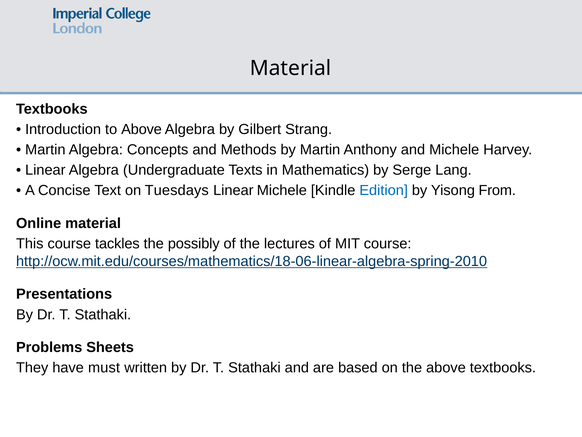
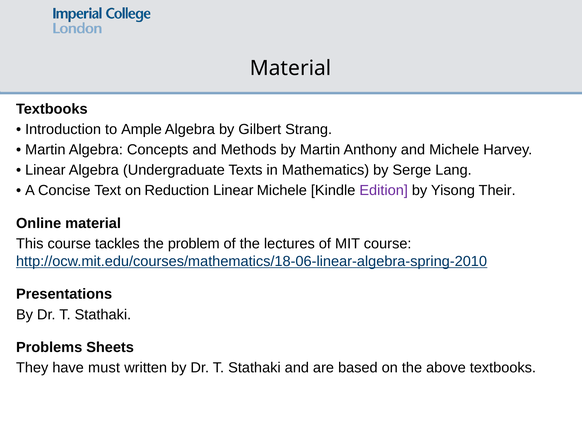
to Above: Above -> Ample (142, 129)
Tuesdays: Tuesdays -> Reduction (177, 190)
Edition colour: blue -> purple (384, 190)
From: From -> Their (497, 190)
possibly: possibly -> problem (194, 244)
